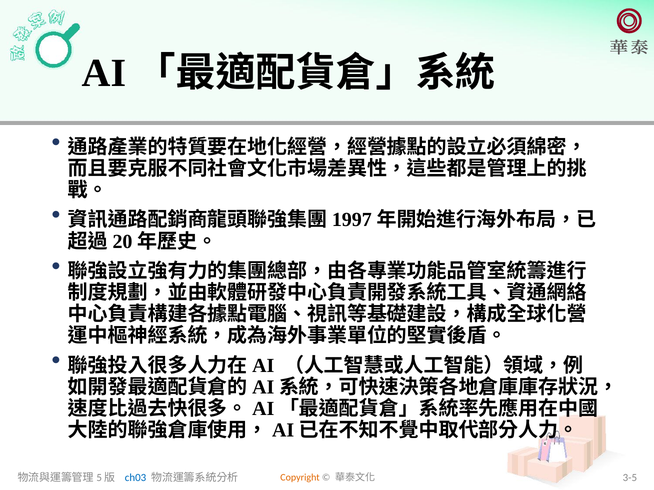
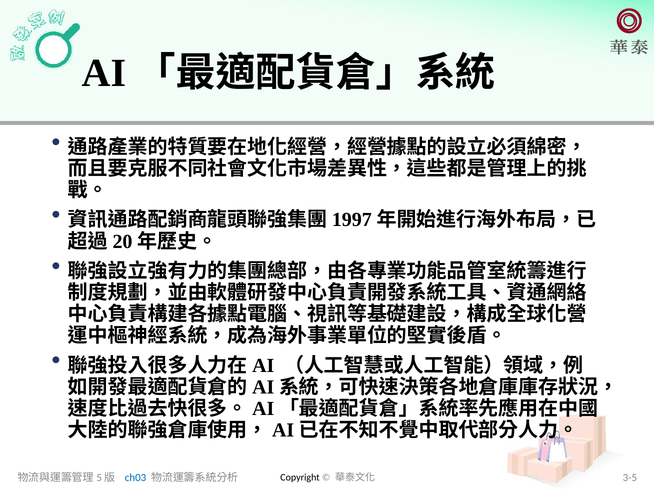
Copyright colour: orange -> black (300, 478)
